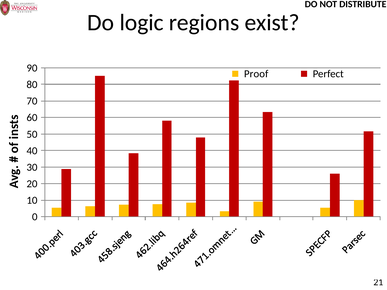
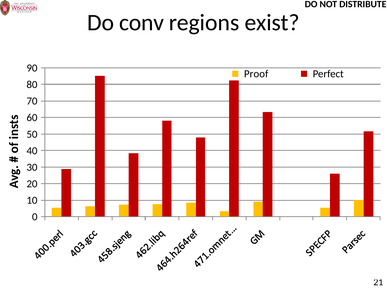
logic: logic -> conv (142, 23)
